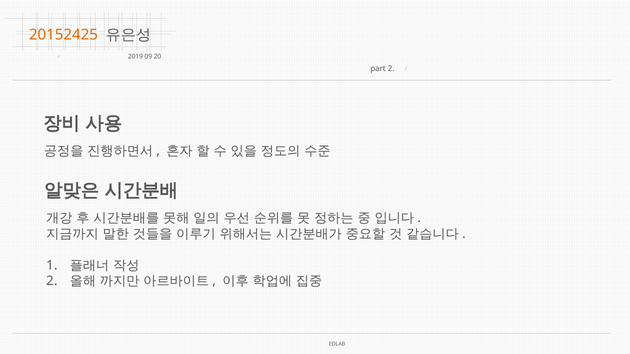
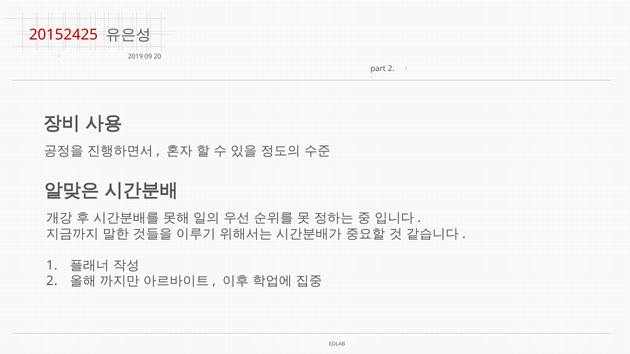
20152425 colour: orange -> red (63, 35)
